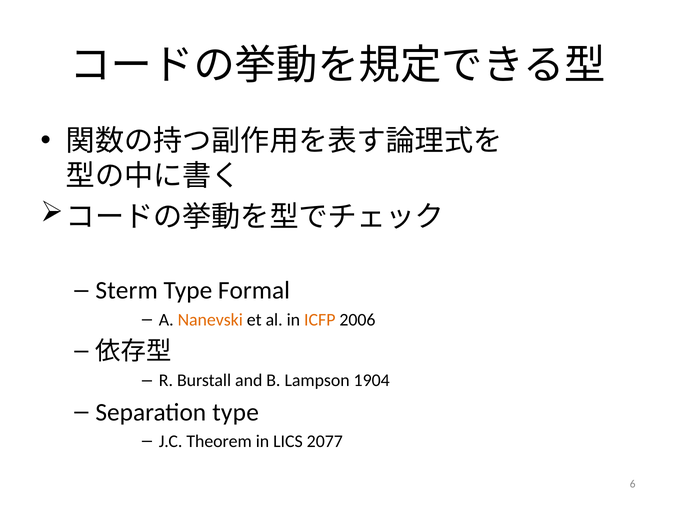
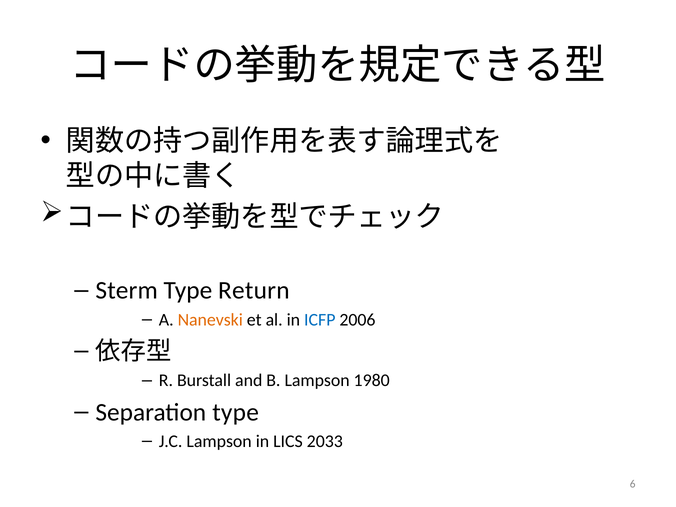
Formal: Formal -> Return (254, 291)
ICFP colour: orange -> blue (320, 320)
1904: 1904 -> 1980 (372, 381)
J.C Theorem: Theorem -> Lampson (219, 441)
2077: 2077 -> 2033 (325, 441)
